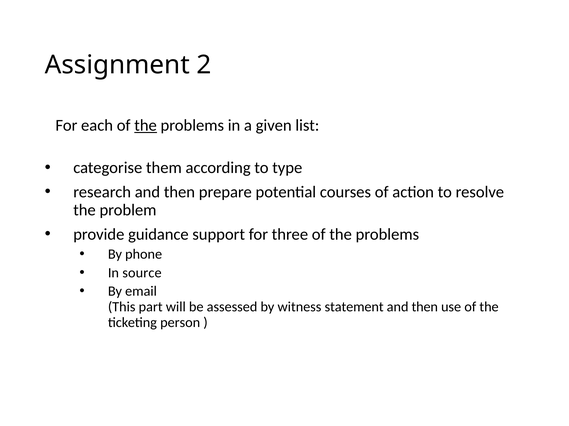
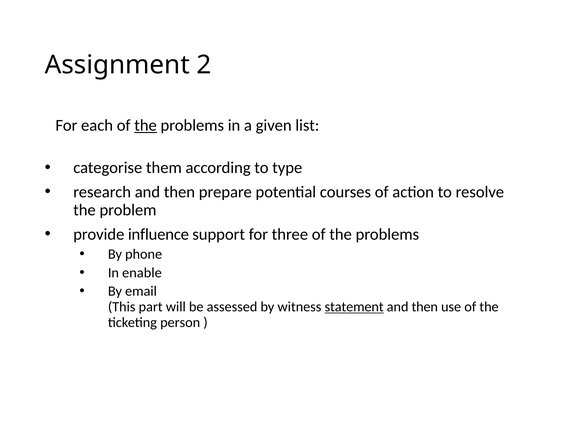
guidance: guidance -> influence (158, 235)
source: source -> enable (142, 273)
statement underline: none -> present (354, 307)
